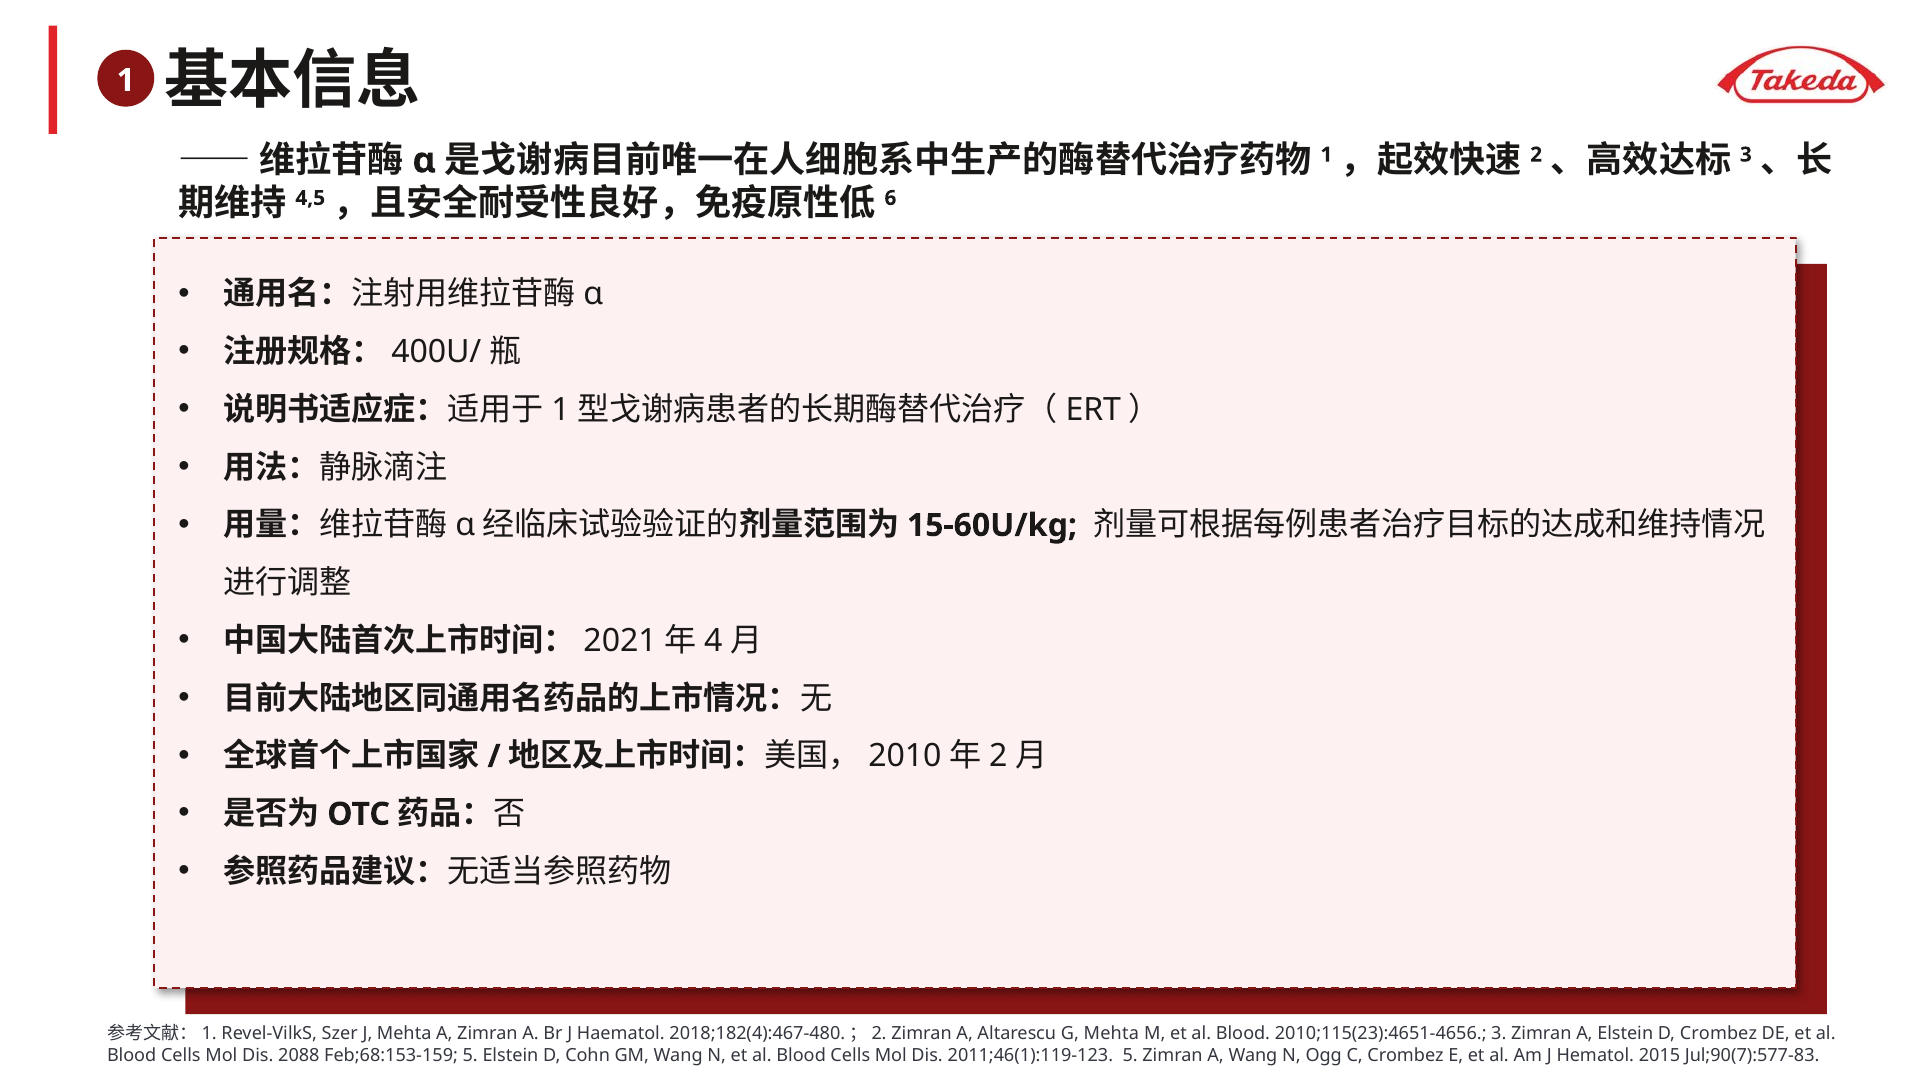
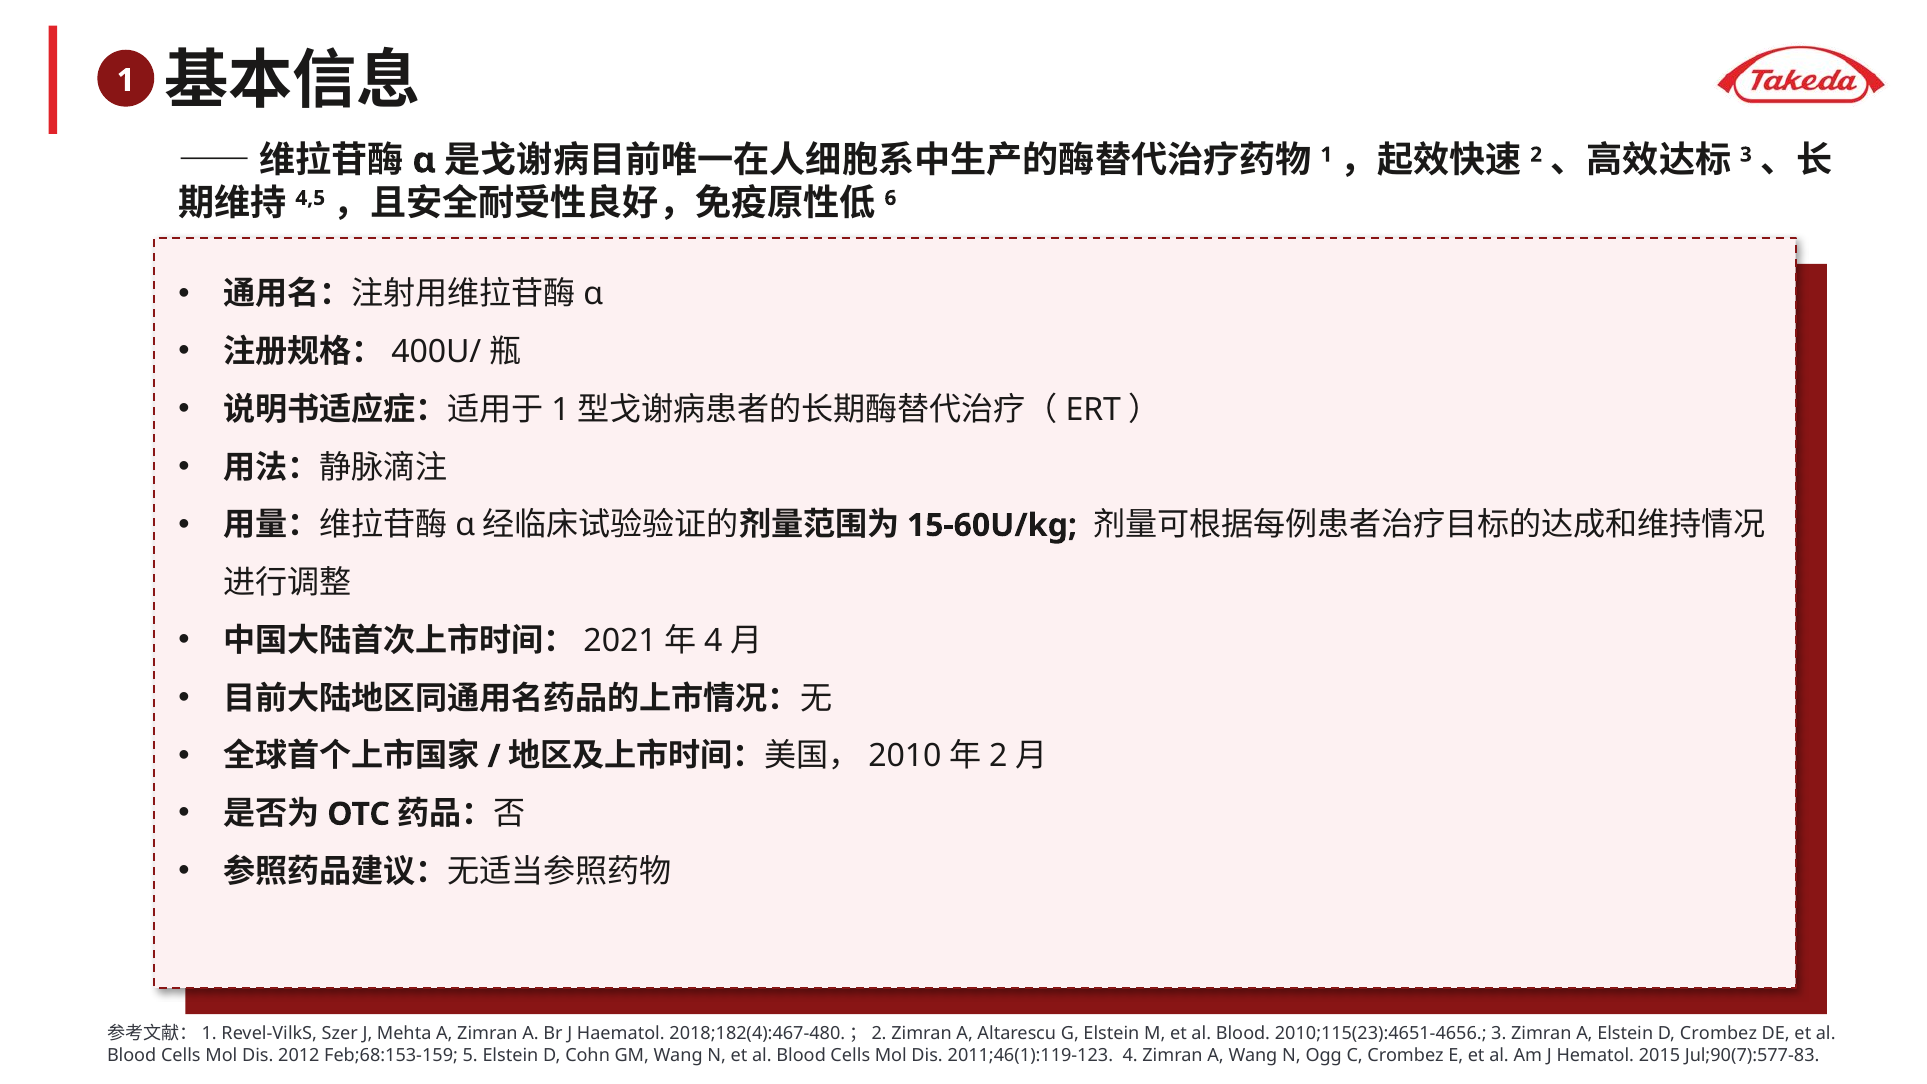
G Mehta: Mehta -> Elstein (1111, 1033)
2088: 2088 -> 2012 (299, 1055)
2011;46(1):119-123 5: 5 -> 4 (1130, 1055)
